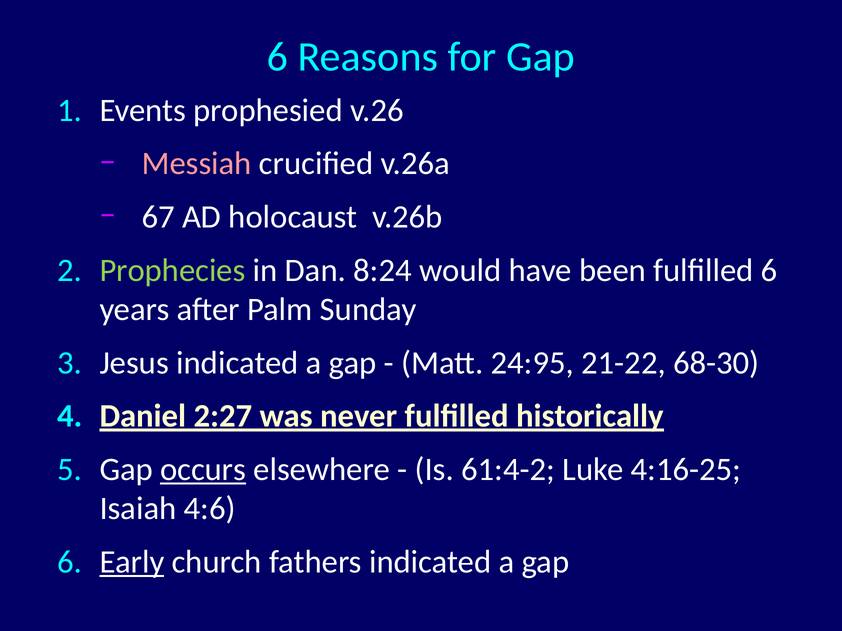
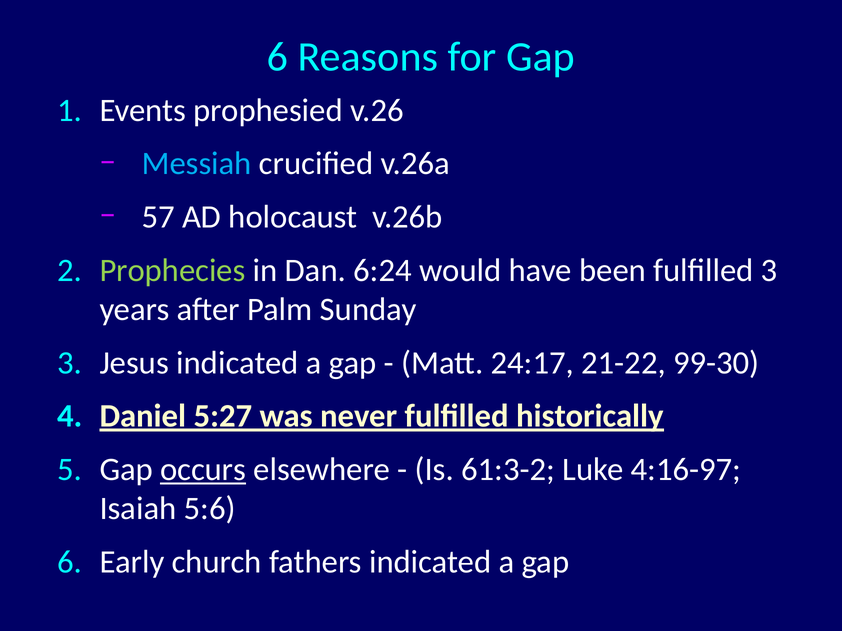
Messiah colour: pink -> light blue (197, 164)
67: 67 -> 57 (158, 217)
8:24: 8:24 -> 6:24 (383, 270)
fulfilled 6: 6 -> 3 (769, 270)
24:95: 24:95 -> 24:17 (532, 363)
68-30: 68-30 -> 99-30 (716, 363)
2:27: 2:27 -> 5:27 (223, 416)
61:4-2: 61:4-2 -> 61:3-2 (508, 470)
4:16-25: 4:16-25 -> 4:16-97 (686, 470)
4:6: 4:6 -> 5:6 (210, 509)
Early underline: present -> none (132, 562)
